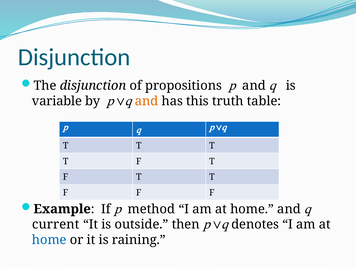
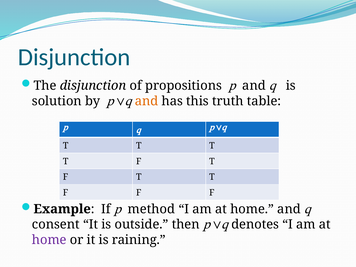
variable: variable -> solution (57, 101)
current: current -> consent (56, 224)
home colour: blue -> purple (49, 240)
